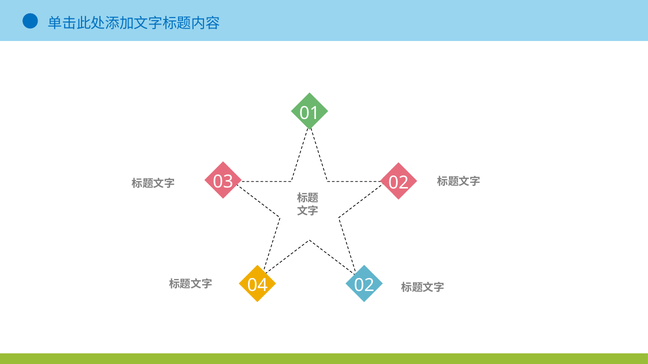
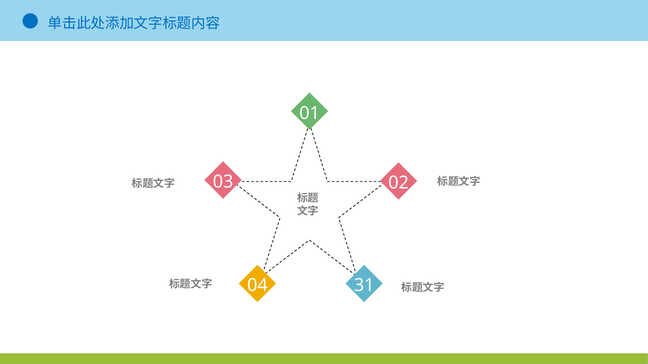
04 02: 02 -> 31 (364, 286)
